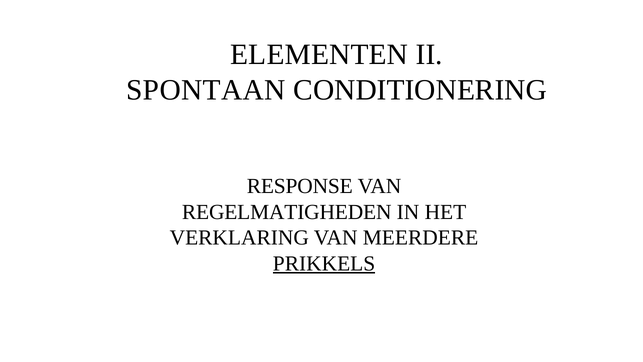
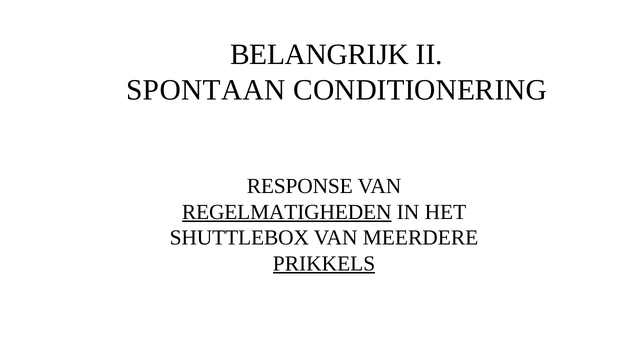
ELEMENTEN: ELEMENTEN -> BELANGRIJK (319, 55)
REGELMATIGHEDEN underline: none -> present (287, 212)
VERKLARING: VERKLARING -> SHUTTLEBOX (239, 238)
